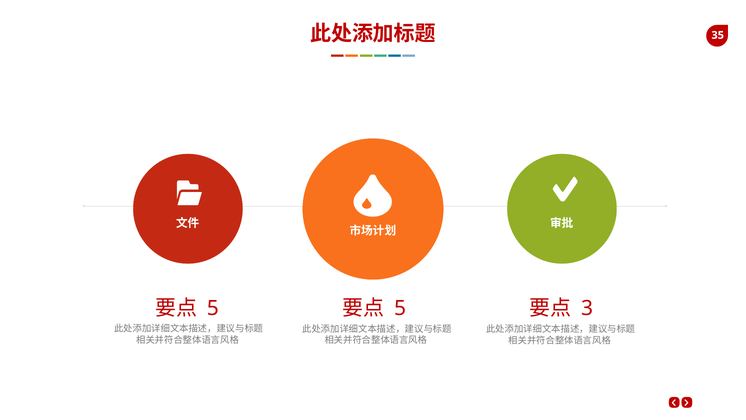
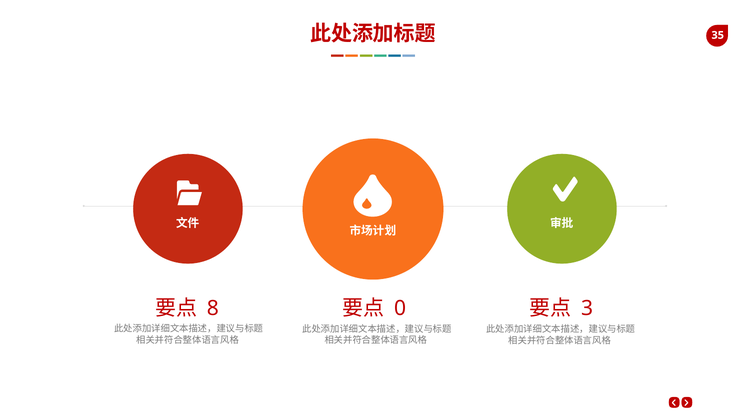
5: 5 -> 8 (213, 308)
5: 5 -> 0 (400, 308)
